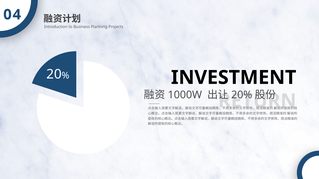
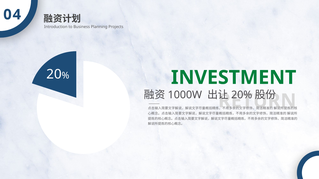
INVESTMENT colour: black -> green (234, 78)
